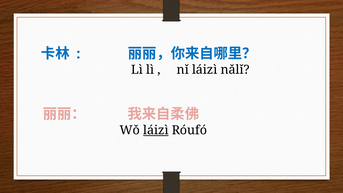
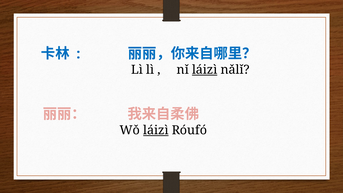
láizì underline: none -> present (205, 70)
